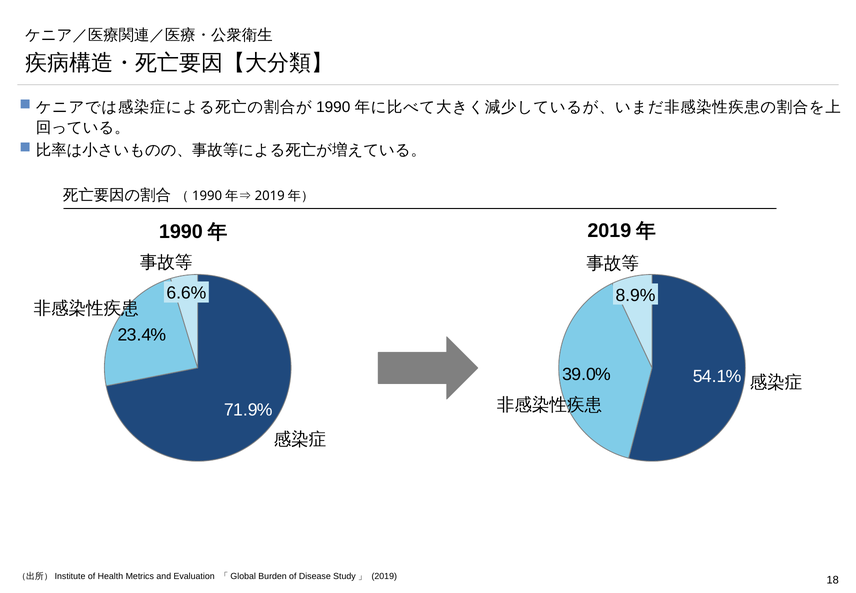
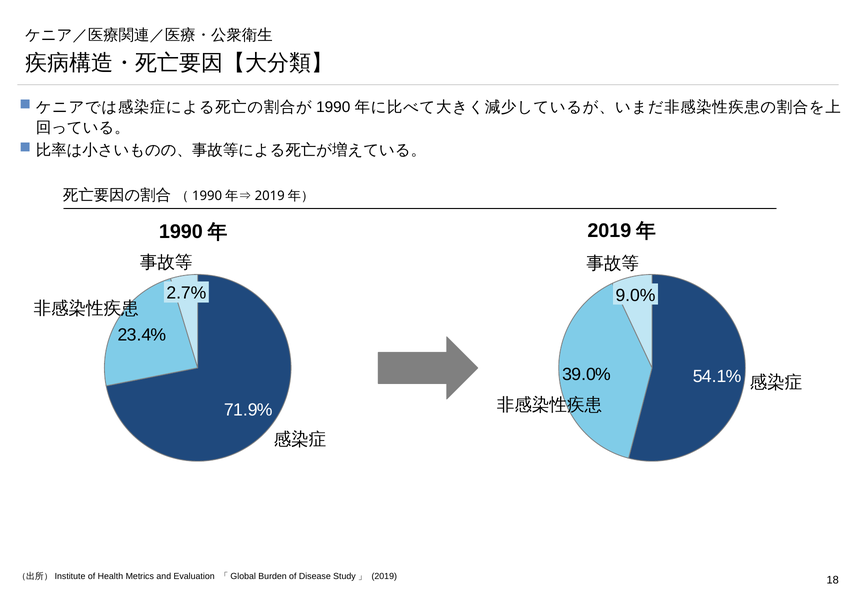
6.6%: 6.6% -> 2.7% (186, 293)
8.9%: 8.9% -> 9.0% (635, 295)
